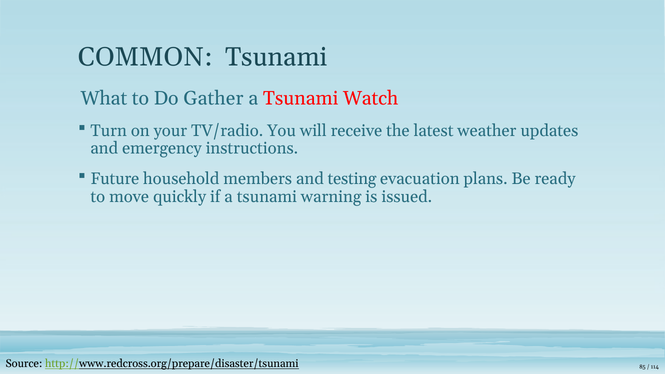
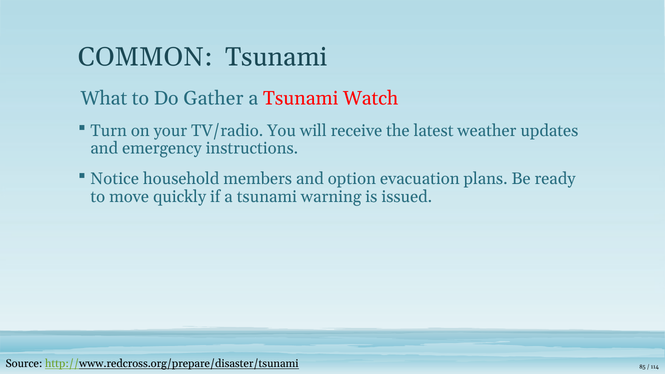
Future: Future -> Notice (115, 179)
testing: testing -> option (352, 179)
